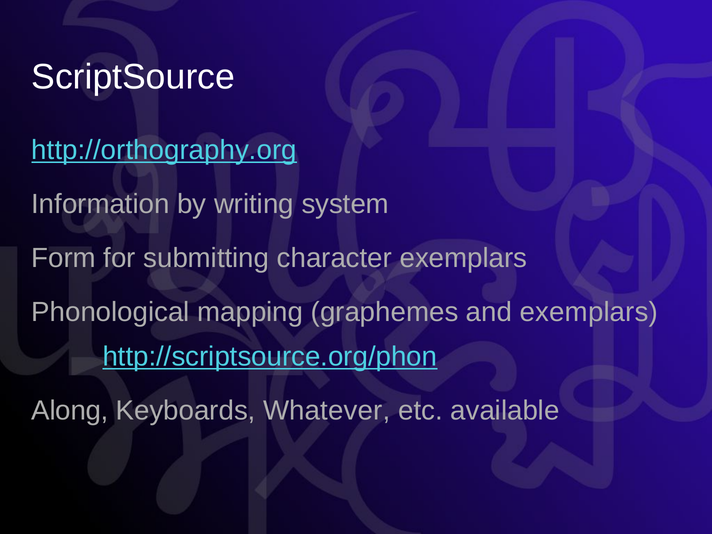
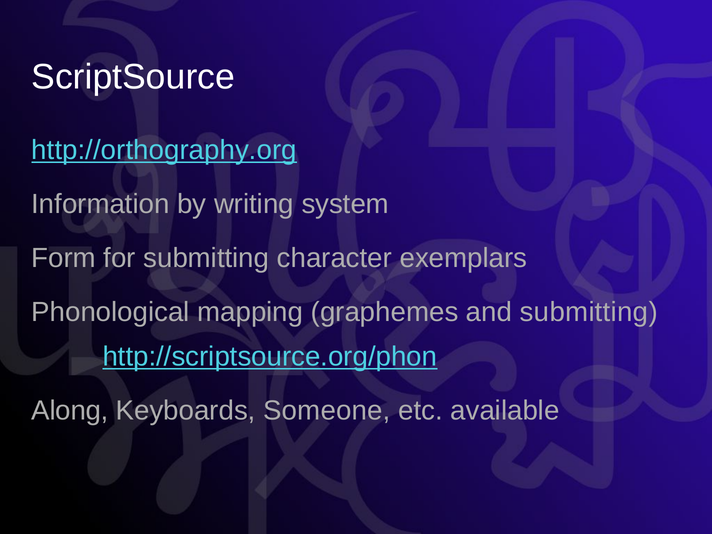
and exemplars: exemplars -> submitting (589, 312)
Whatever: Whatever -> Someone (327, 410)
